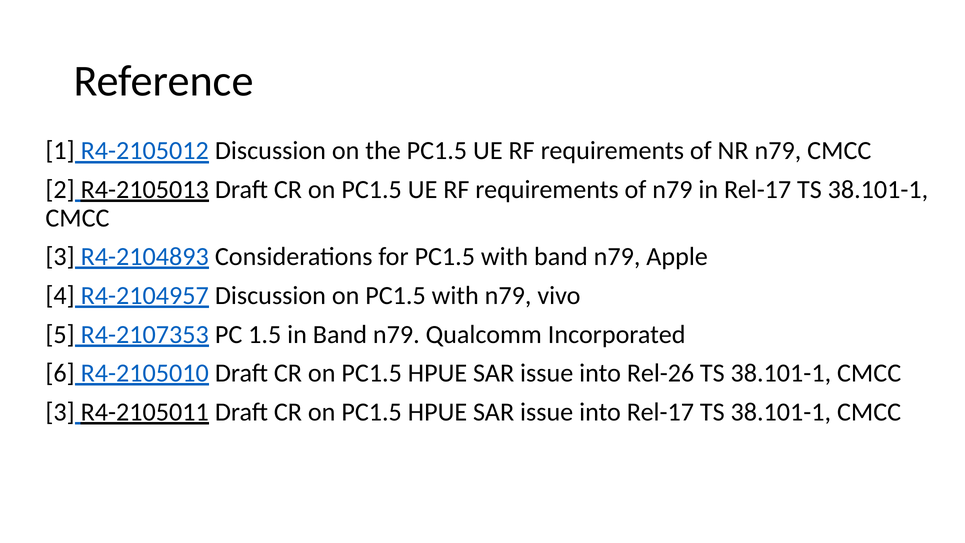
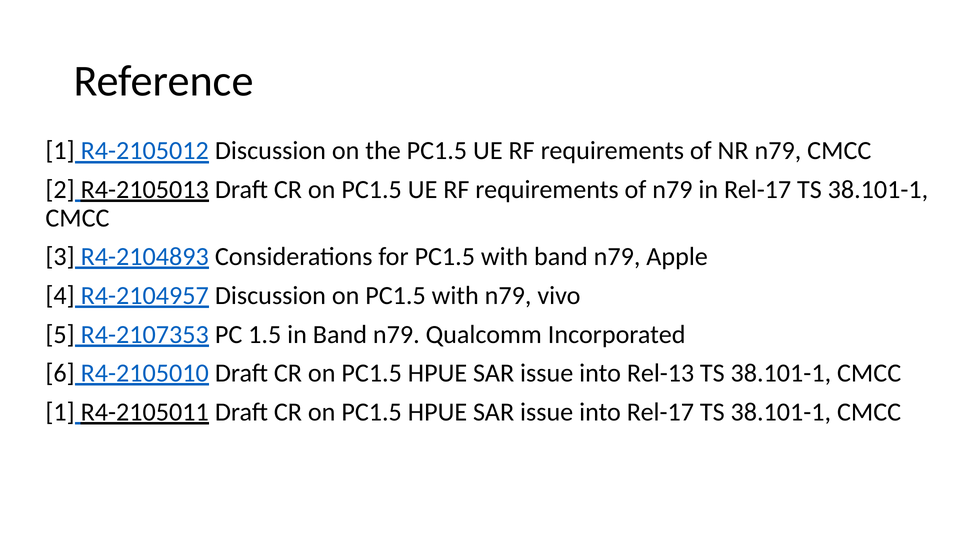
Rel-26: Rel-26 -> Rel-13 (661, 373)
3: 3 -> 1 (60, 412)
